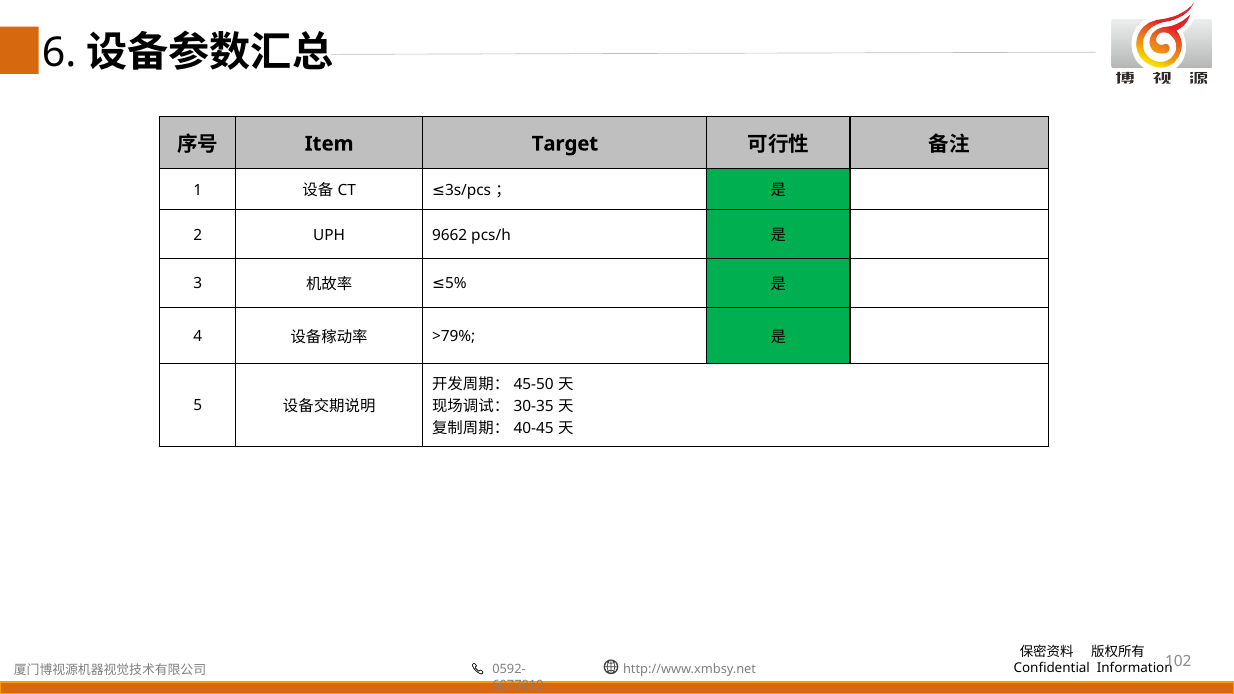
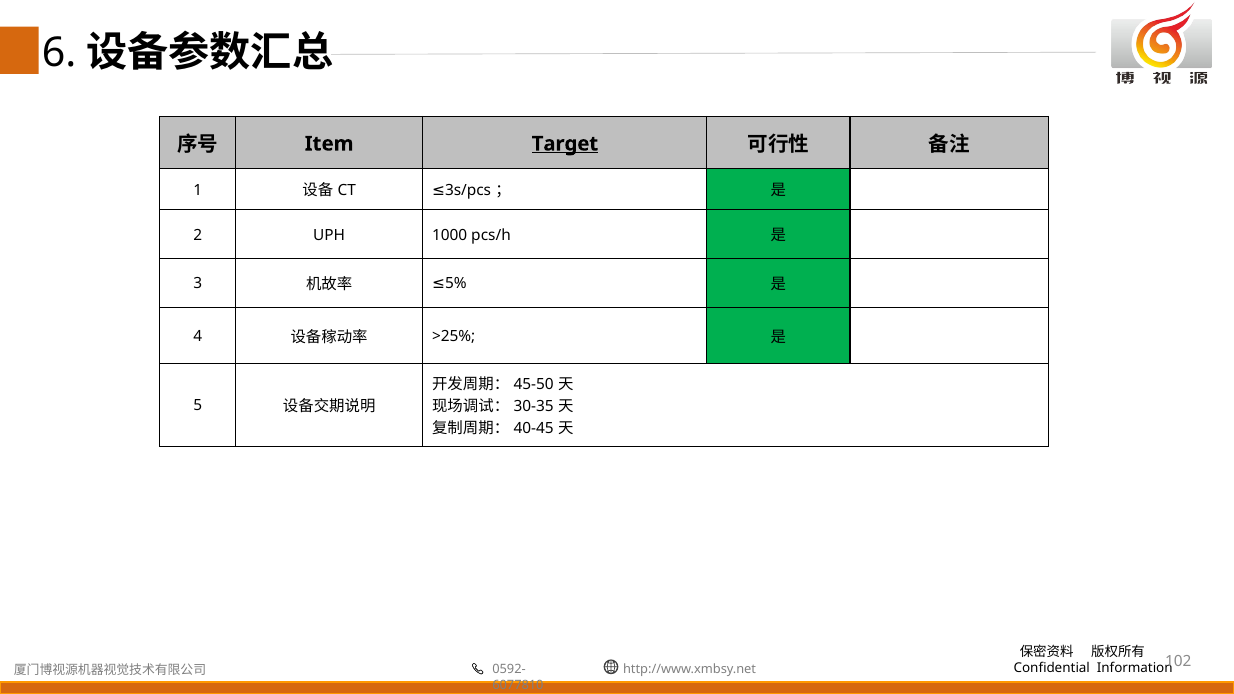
Target underline: none -> present (565, 144)
9662: 9662 -> 1000 (450, 235)
>79%: >79% -> >25% (454, 336)
